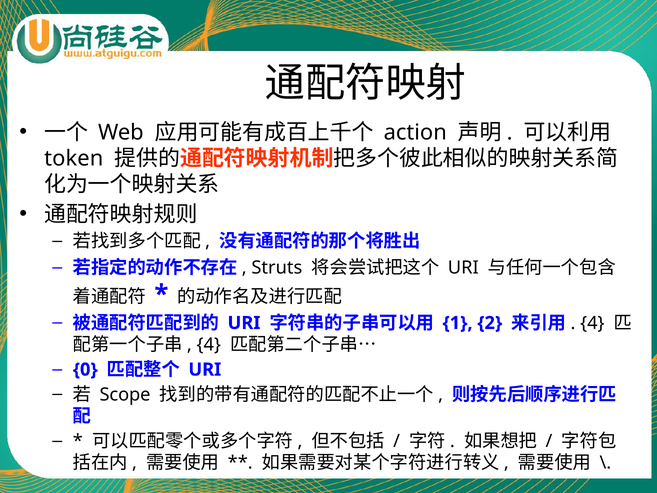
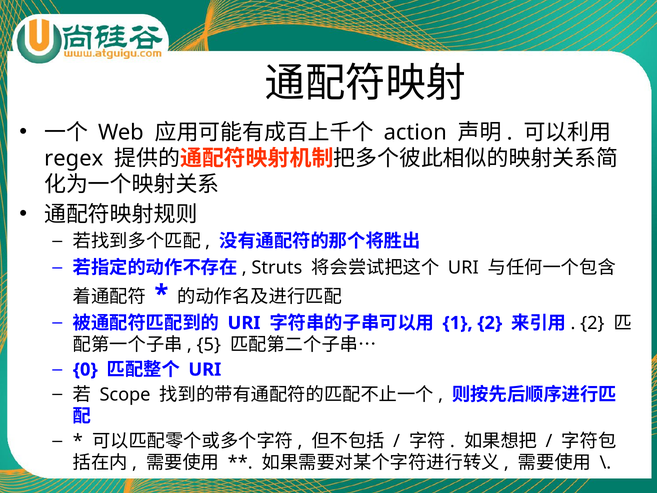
token: token -> regex (74, 158)
4: 4 -> 2 (592, 323)
4: 4 -> 5 (209, 345)
